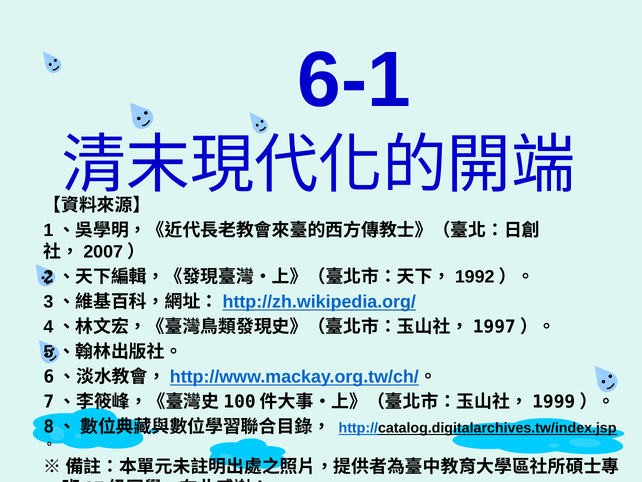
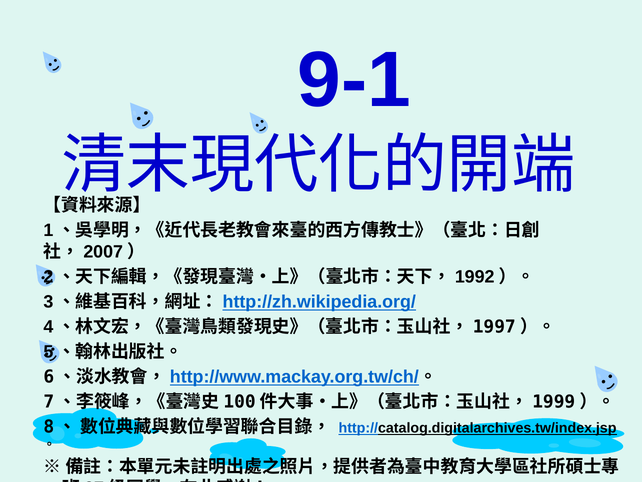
6-1: 6-1 -> 9-1 (354, 80)
